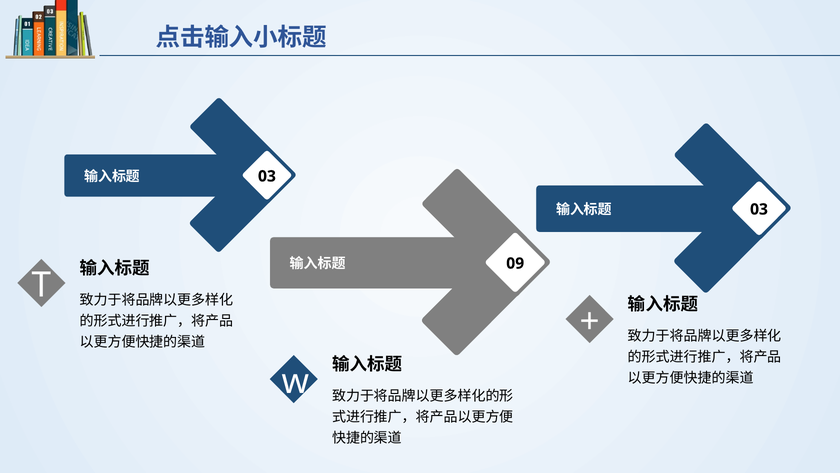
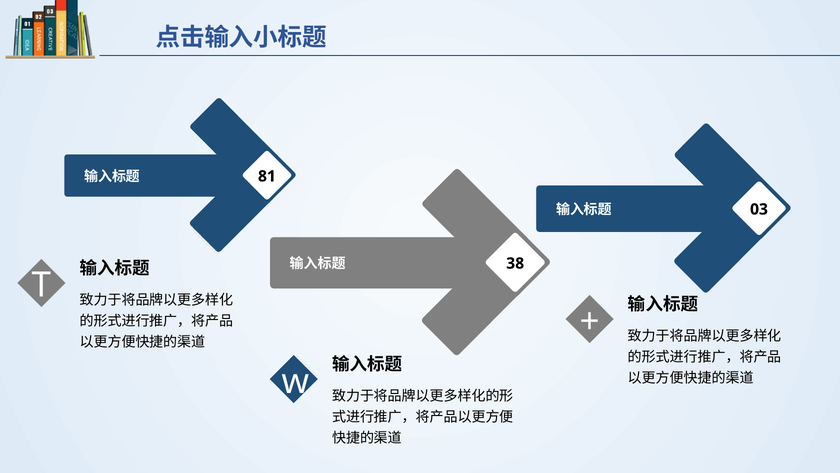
03: 03 -> 81 (267, 176)
09: 09 -> 38 (515, 263)
